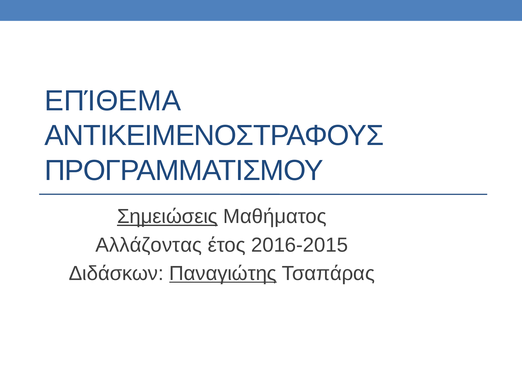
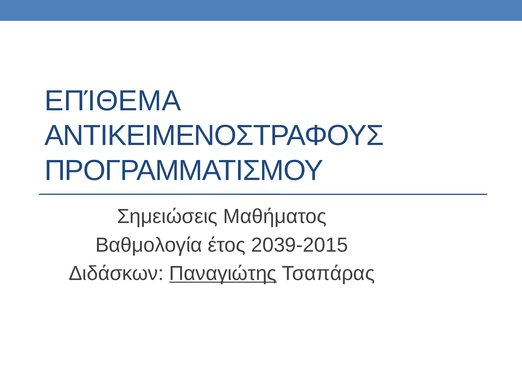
Σημειώσεις underline: present -> none (167, 216)
Αλλάζοντας: Αλλάζοντας -> Βαθμολογία (149, 245)
2016-2015: 2016-2015 -> 2039-2015 (300, 245)
